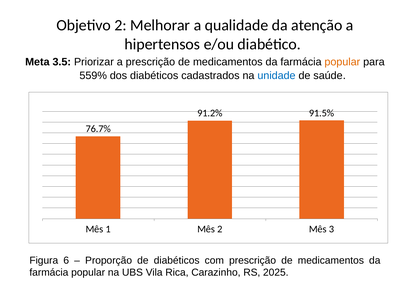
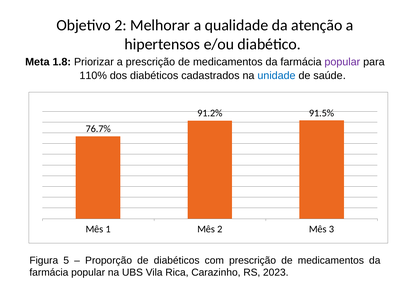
3.5: 3.5 -> 1.8 (62, 62)
popular colour: orange -> purple (342, 62)
559%: 559% -> 110% (93, 76)
6: 6 -> 5 (66, 261)
2025: 2025 -> 2023 (276, 273)
